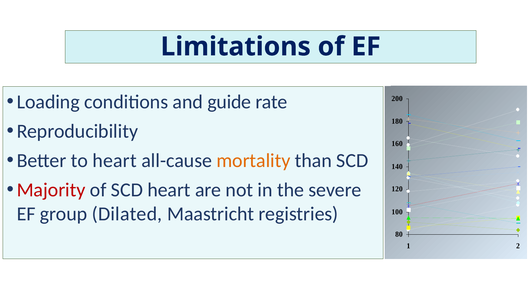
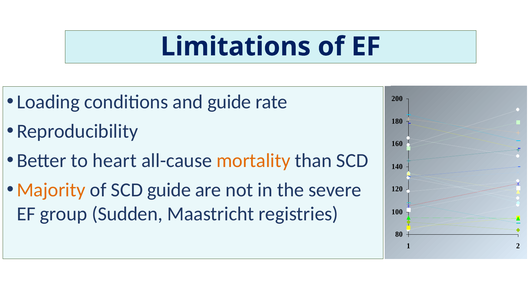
Majority colour: red -> orange (51, 190)
SCD heart: heart -> guide (169, 190)
Dilated: Dilated -> Sudden (127, 214)
